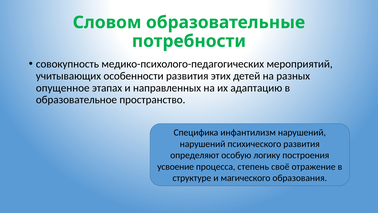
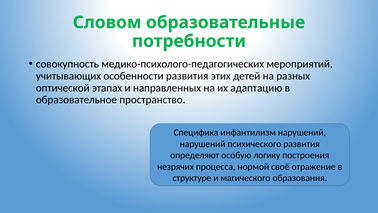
опущенное: опущенное -> оптической (63, 88)
усвоение: усвоение -> незрячих (176, 166)
степень: степень -> нормой (253, 166)
